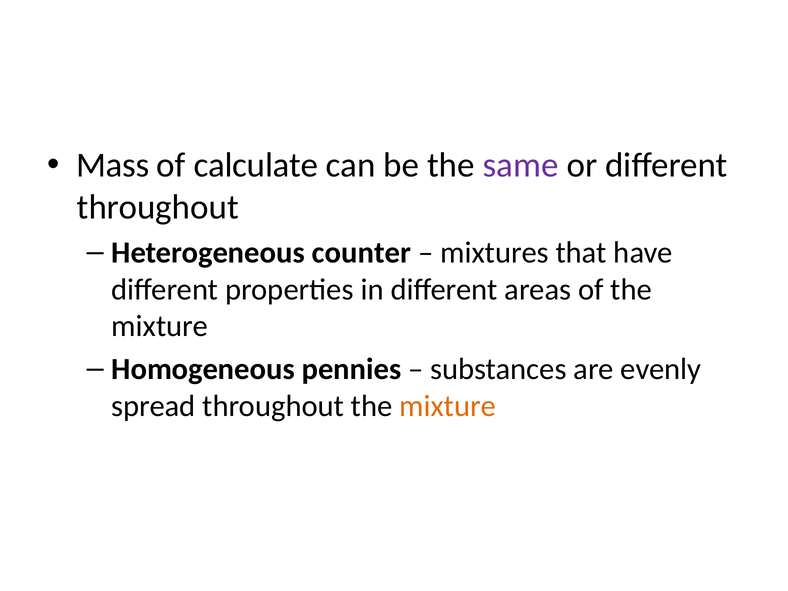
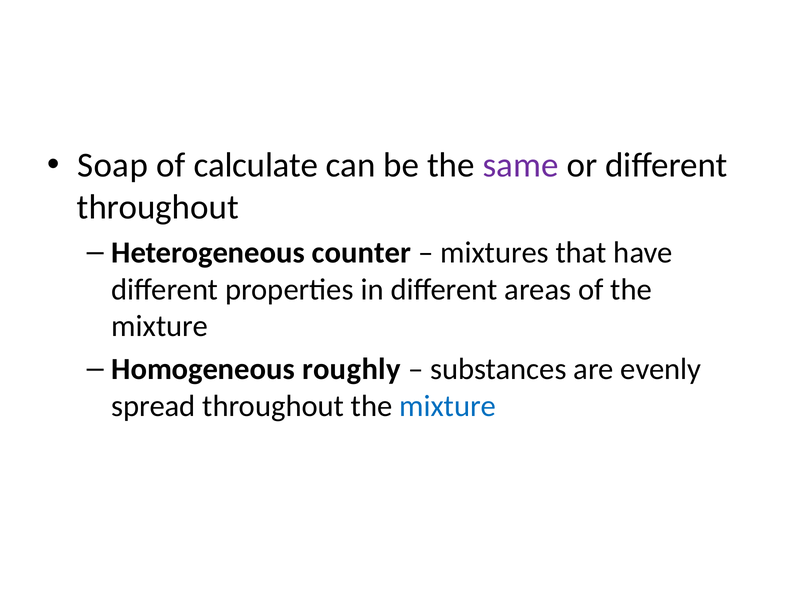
Mass: Mass -> Soap (113, 165)
pennies: pennies -> roughly (351, 369)
mixture colour: orange -> blue (448, 406)
